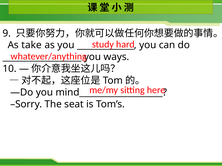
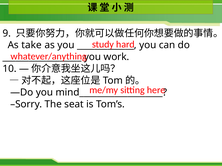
ways: ways -> work (116, 57)
